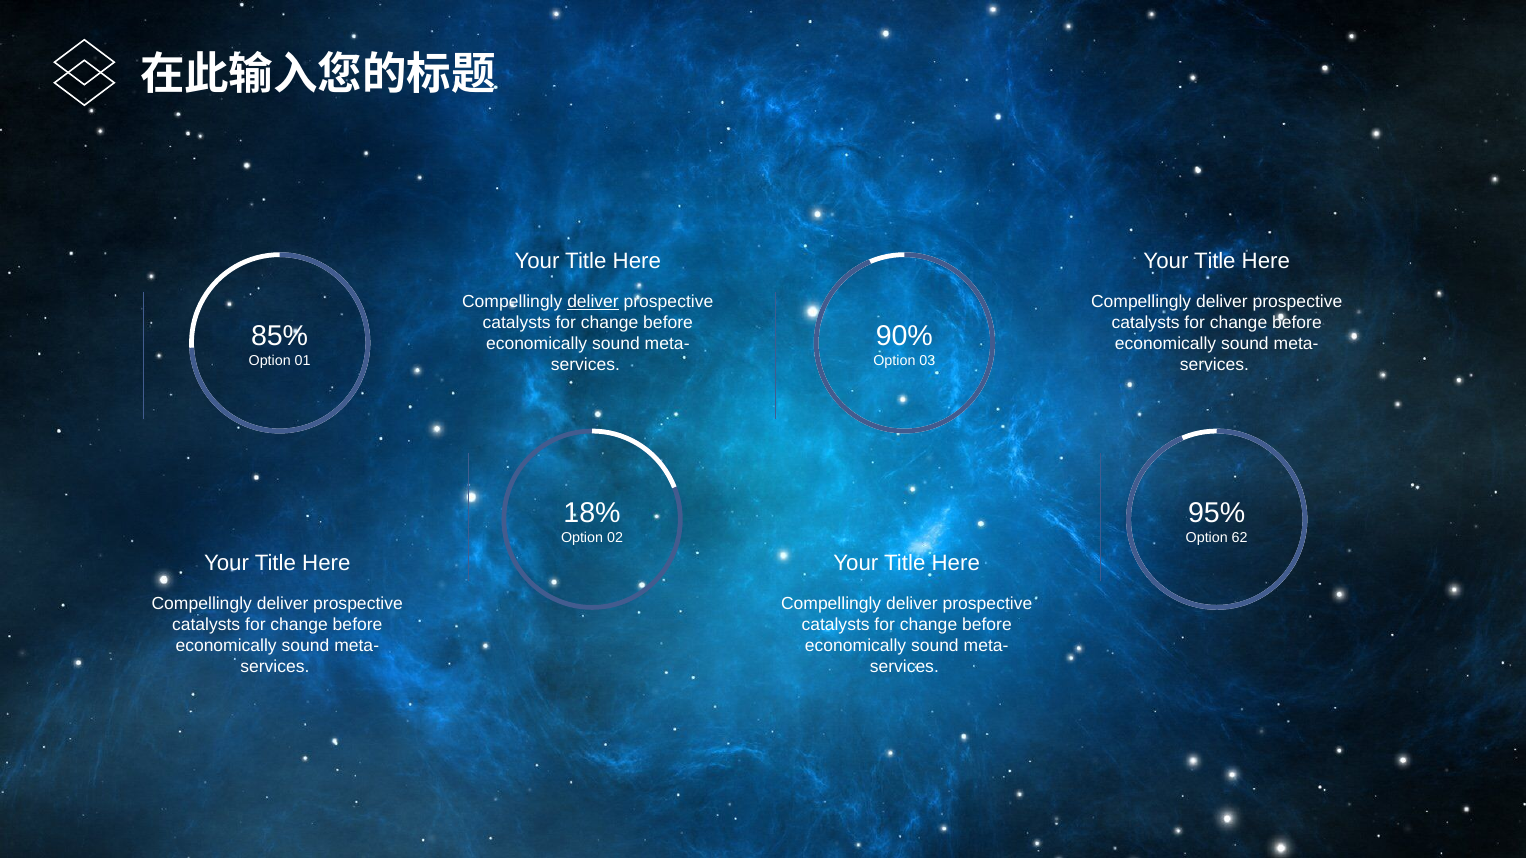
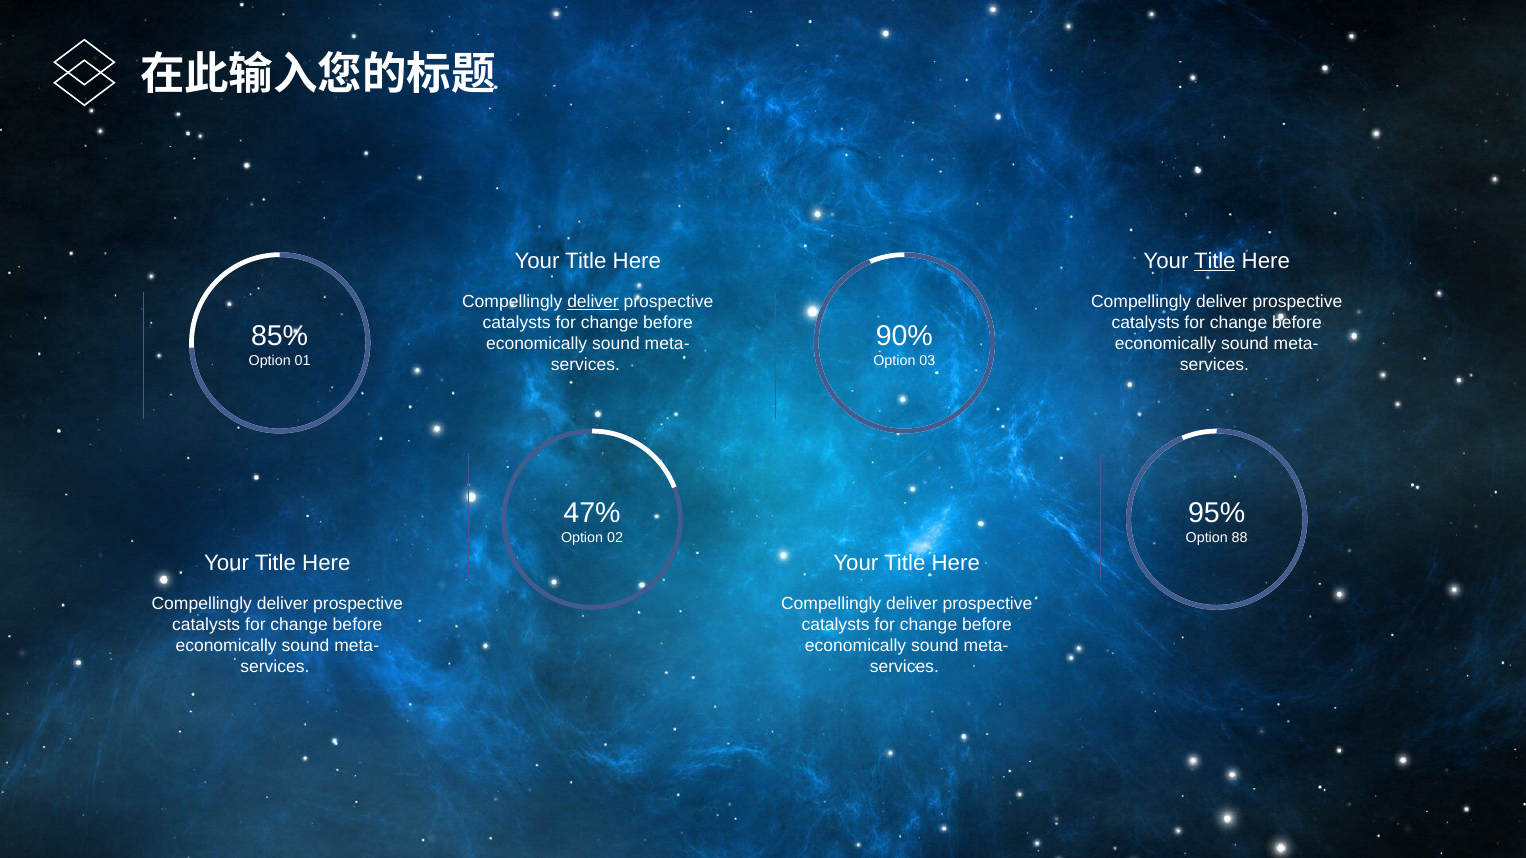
Title underline: none -> present (1215, 261)
18%: 18% -> 47% (592, 513)
62: 62 -> 88 (1240, 538)
